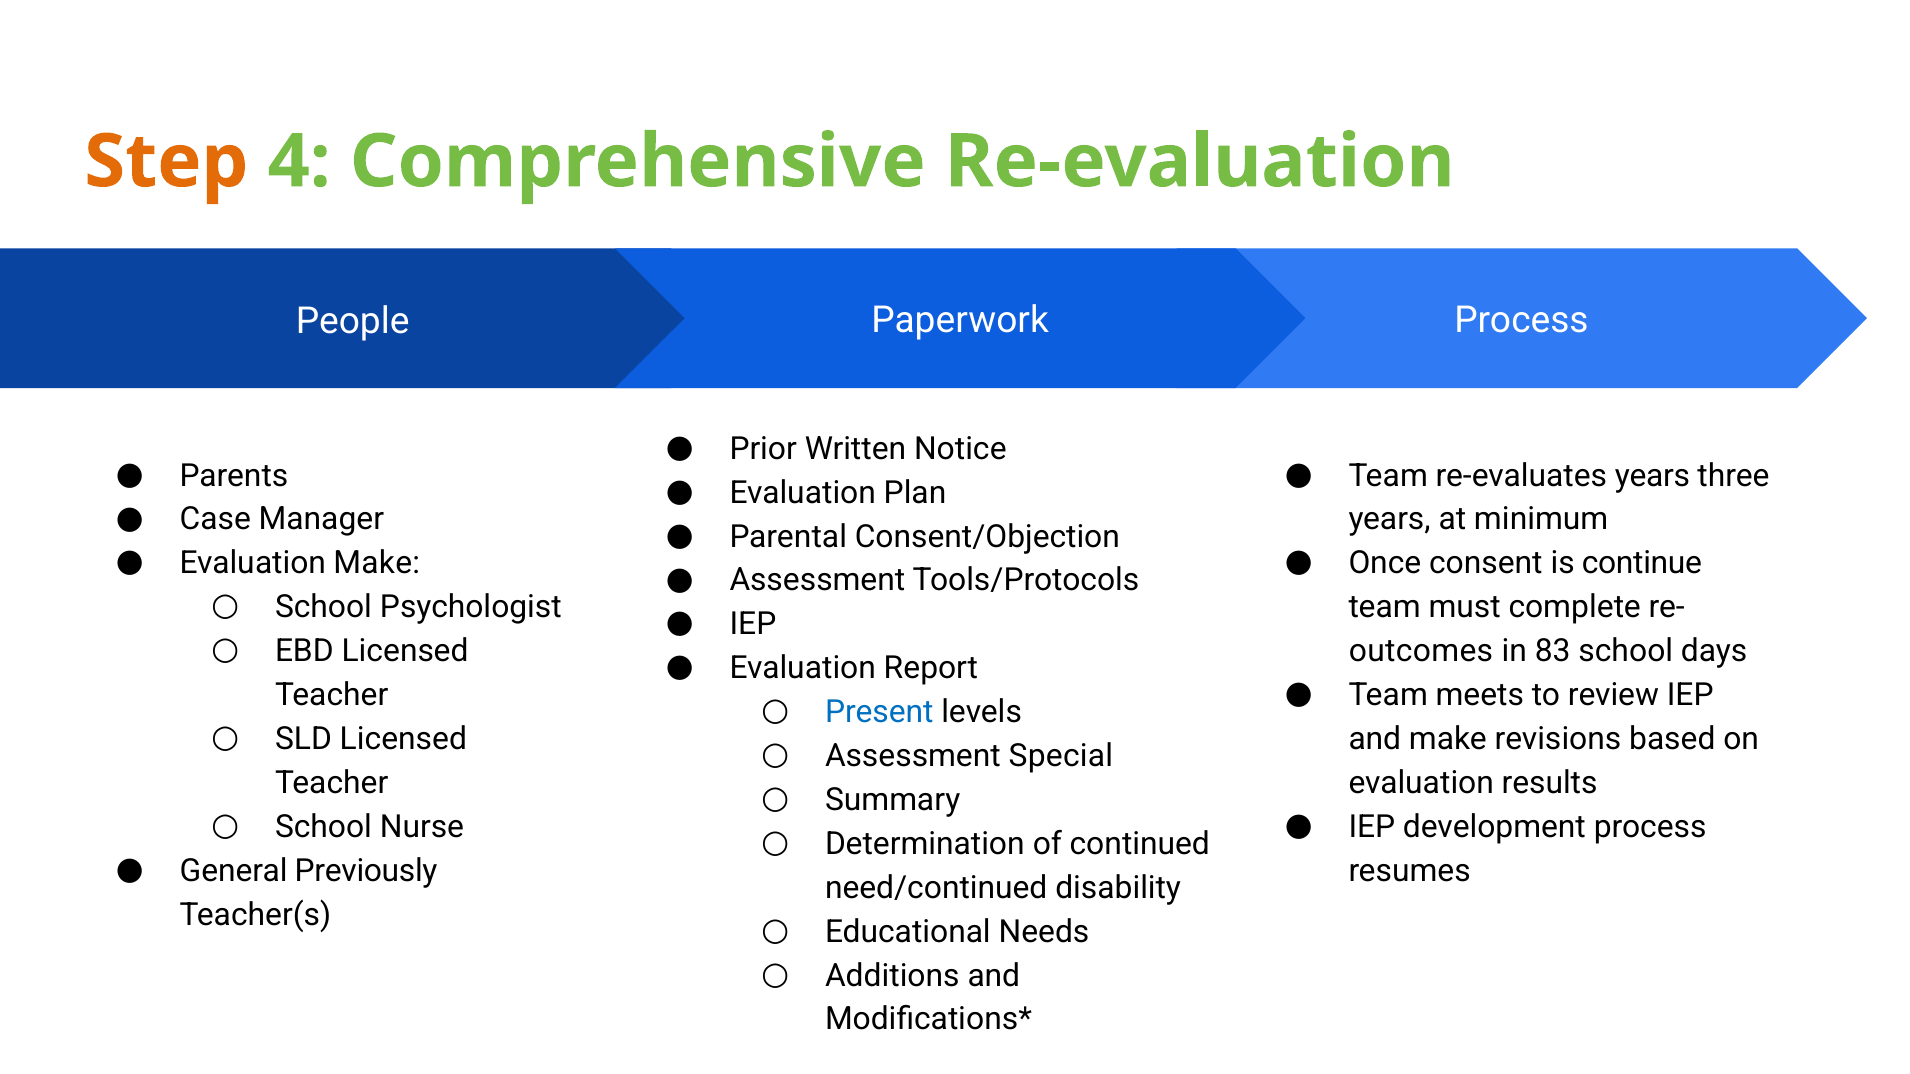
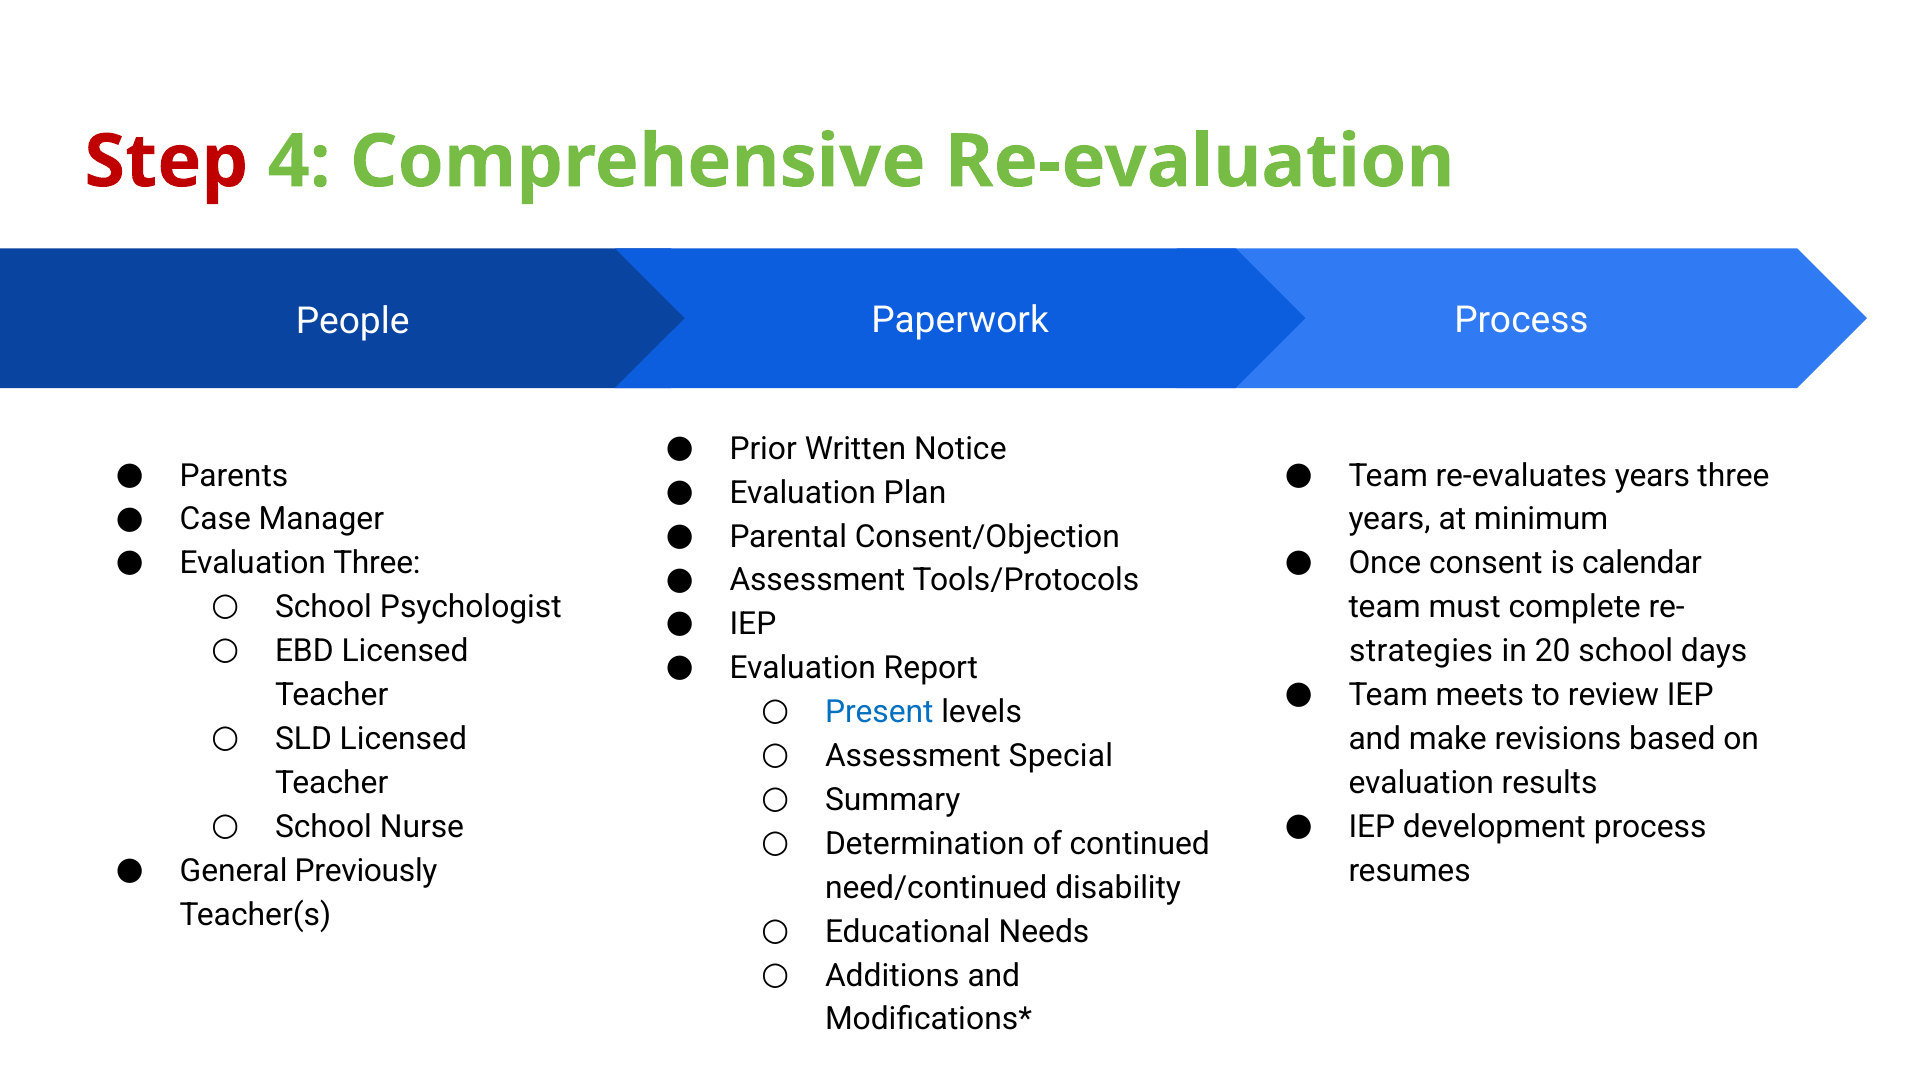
Step colour: orange -> red (166, 162)
Evaluation Make: Make -> Three (377, 564)
continue: continue -> calendar (1642, 564)
outcomes: outcomes -> strategies (1421, 651)
83: 83 -> 20 (1553, 651)
